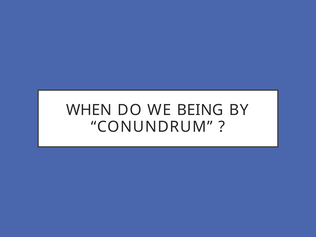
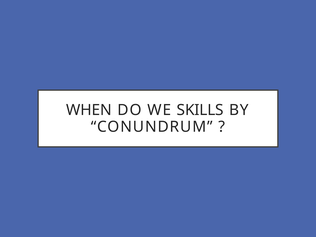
BEING: BEING -> SKILLS (200, 110)
